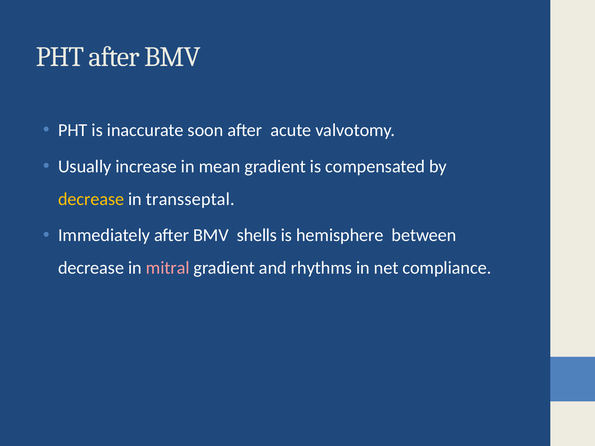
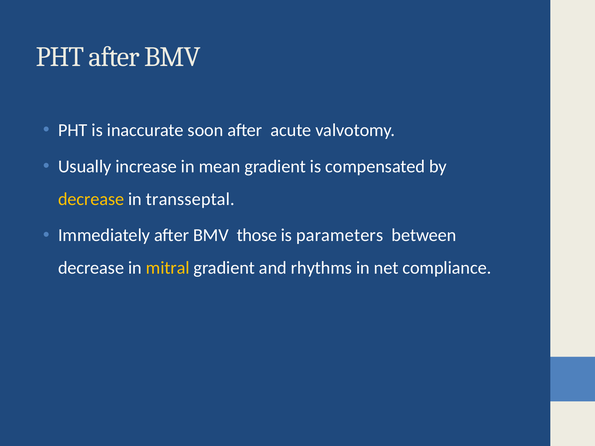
shells: shells -> those (257, 235)
hemisphere: hemisphere -> parameters (340, 235)
mitral colour: pink -> yellow (168, 268)
